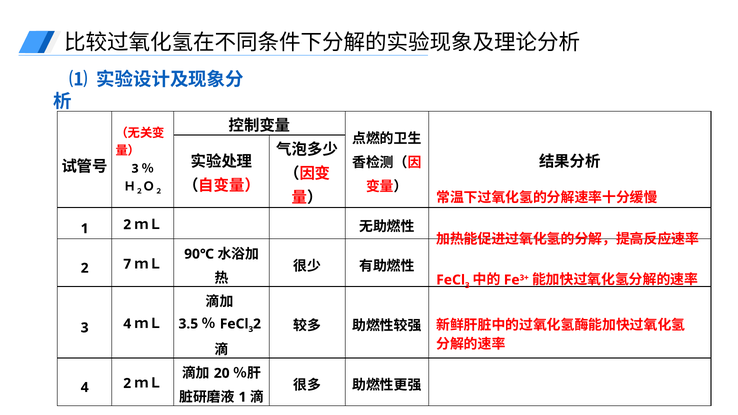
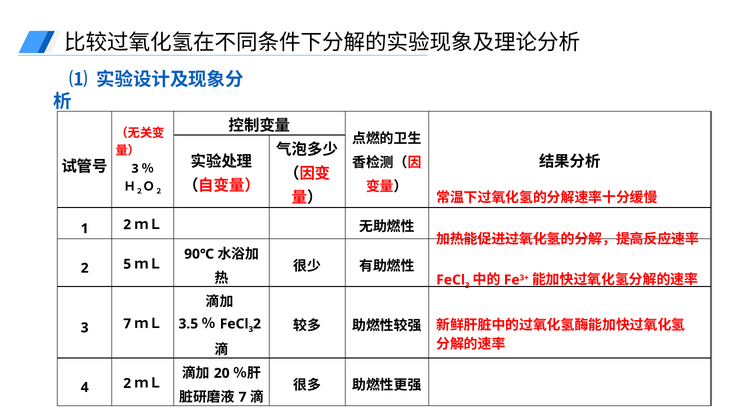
7: 7 -> 5 (127, 264)
3 4: 4 -> 7 (127, 324)
1: 1 -> 7 (243, 397)
